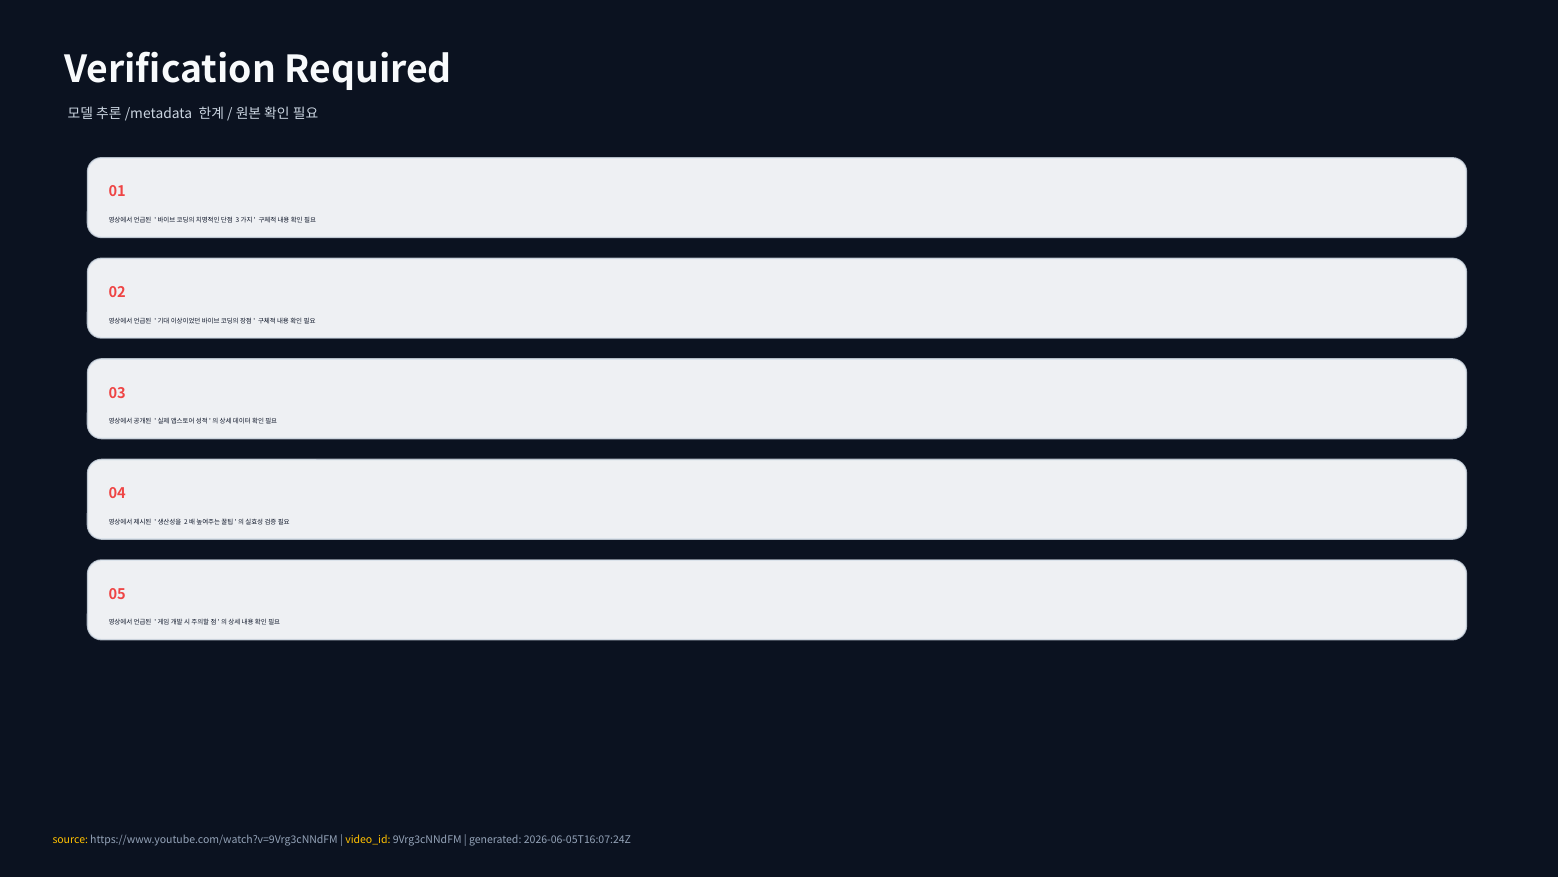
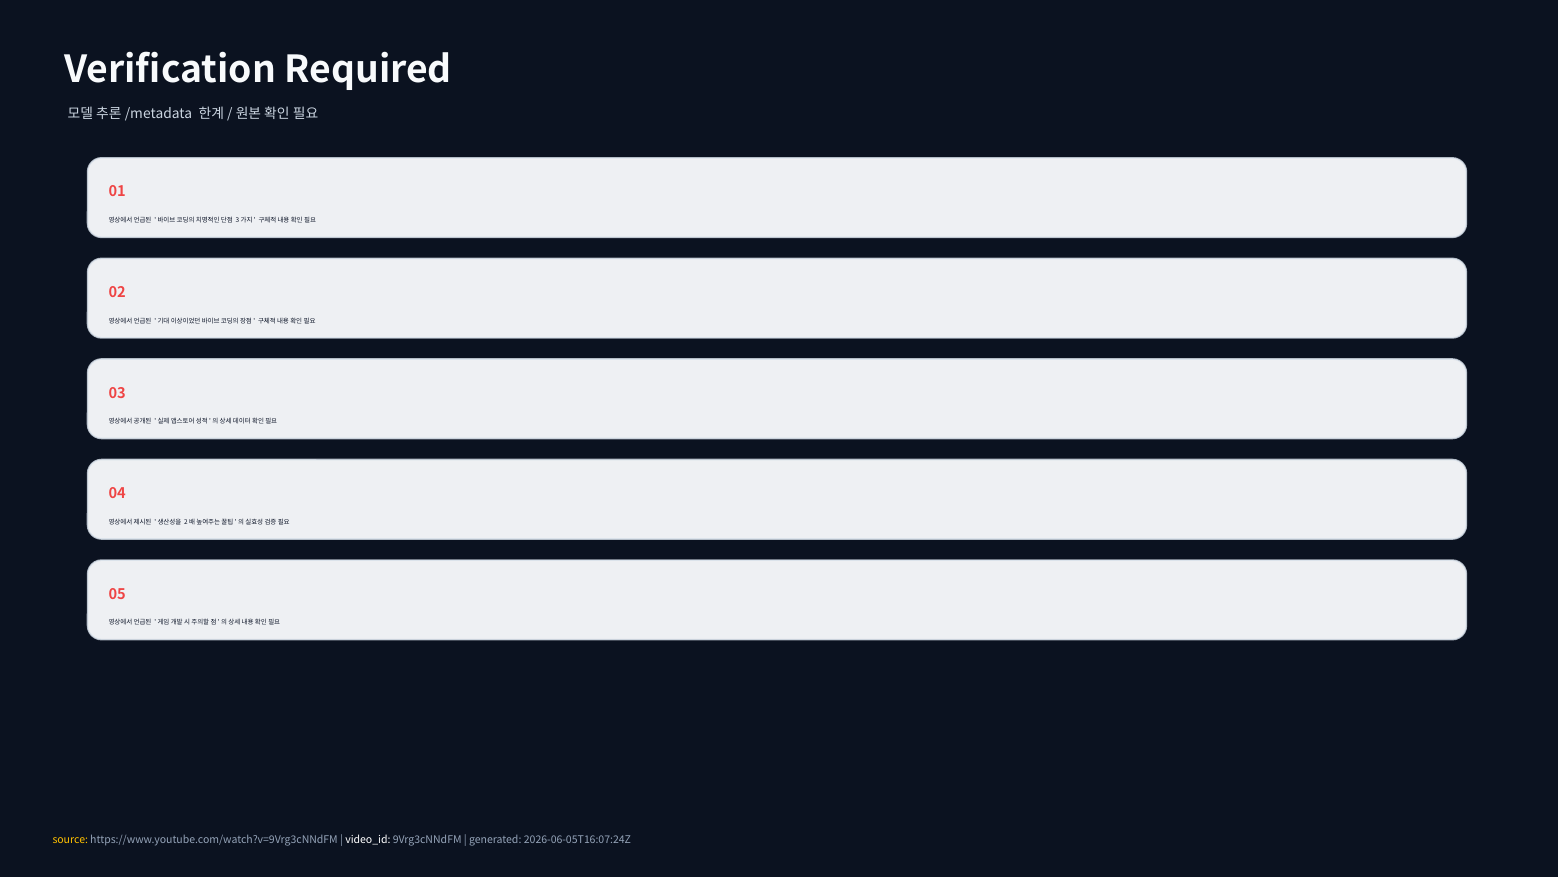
video_id colour: yellow -> white (368, 839)
